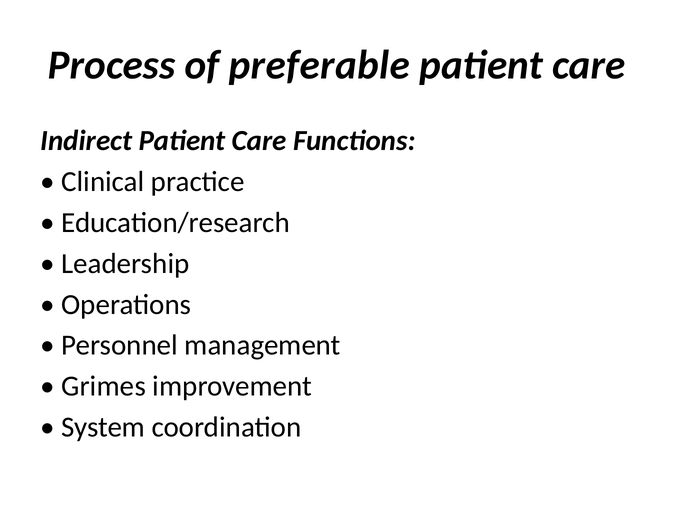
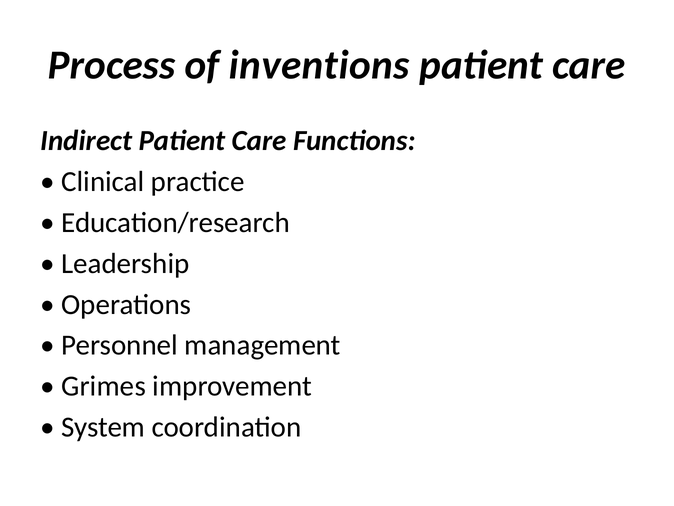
preferable: preferable -> inventions (319, 65)
